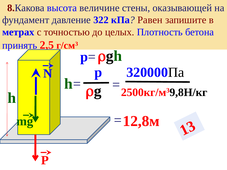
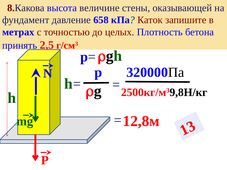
322: 322 -> 658 (101, 20)
Равен: Равен -> Каток (150, 20)
